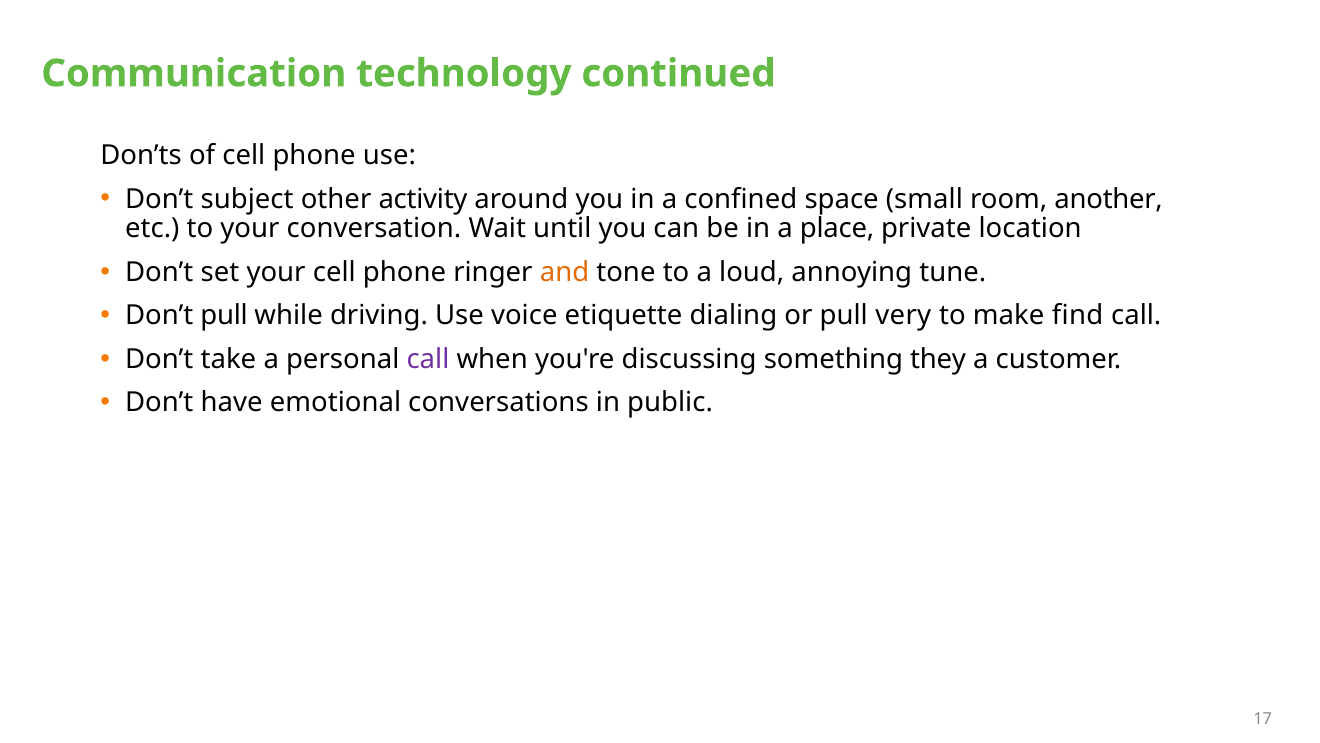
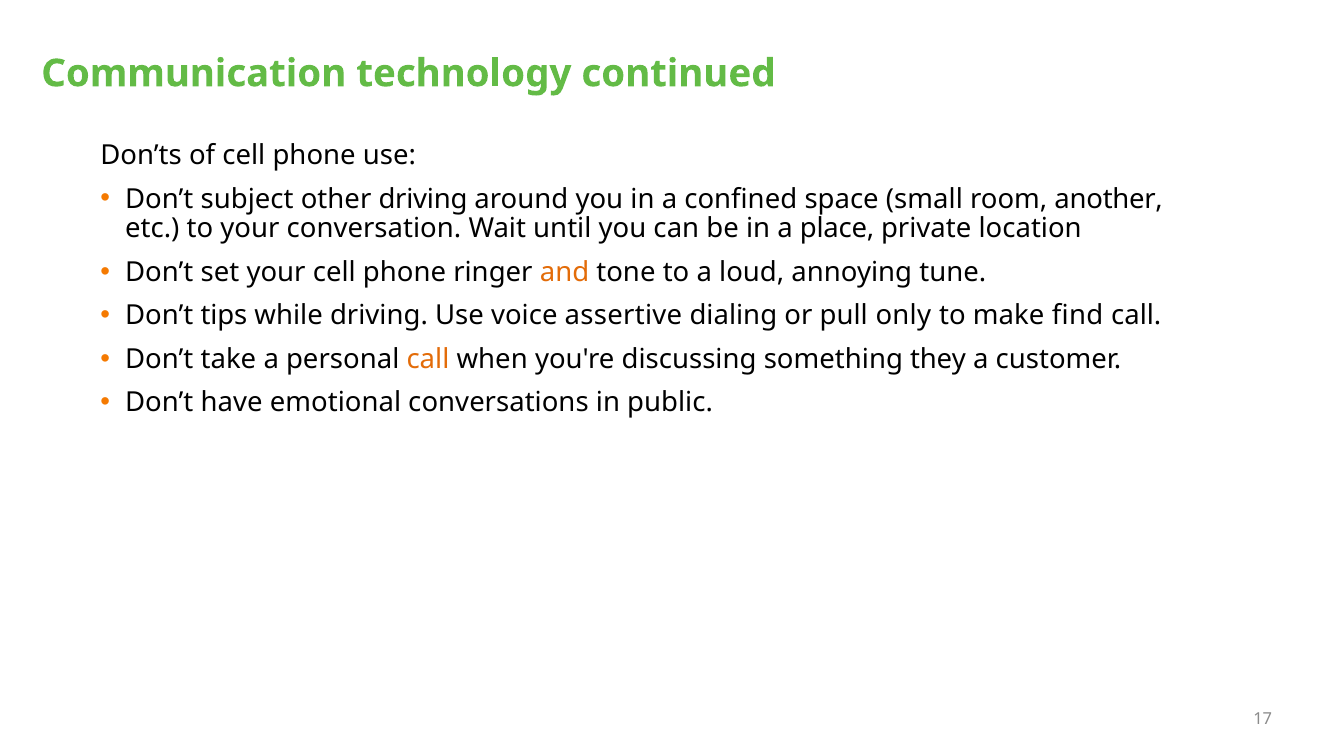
other activity: activity -> driving (423, 199)
Don’t pull: pull -> tips (224, 315)
etiquette: etiquette -> assertive (623, 315)
very: very -> only (903, 315)
call colour: purple -> orange (428, 359)
